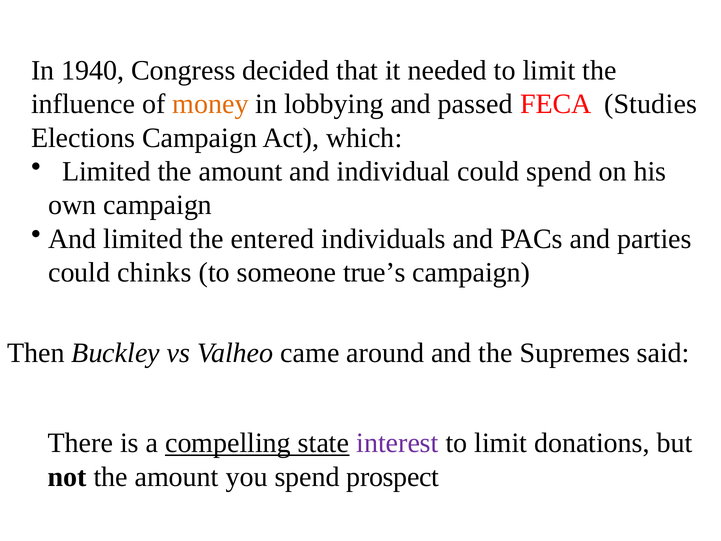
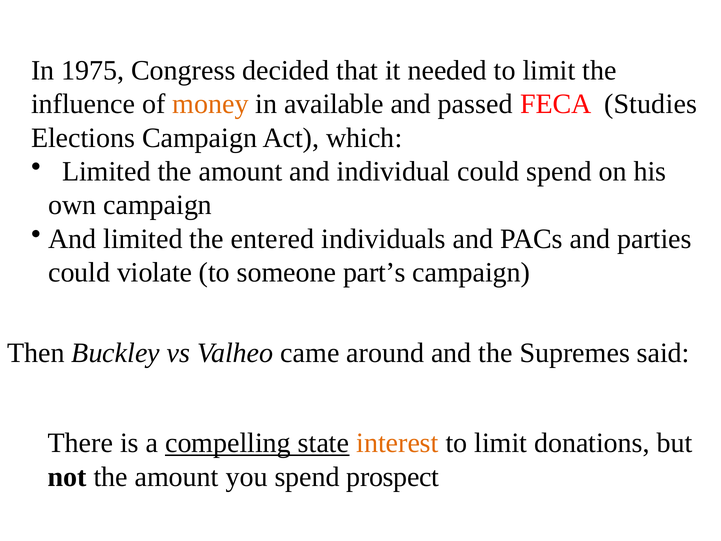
1940: 1940 -> 1975 (93, 70)
lobbying: lobbying -> available (334, 104)
chinks: chinks -> violate (155, 272)
true’s: true’s -> part’s (374, 272)
interest colour: purple -> orange (398, 443)
